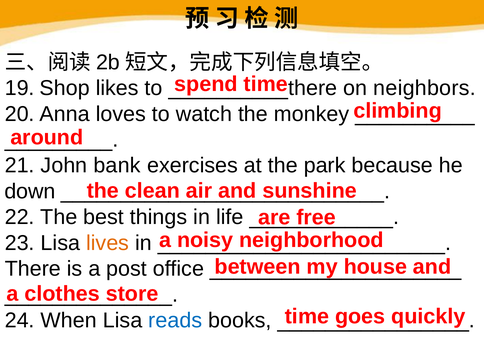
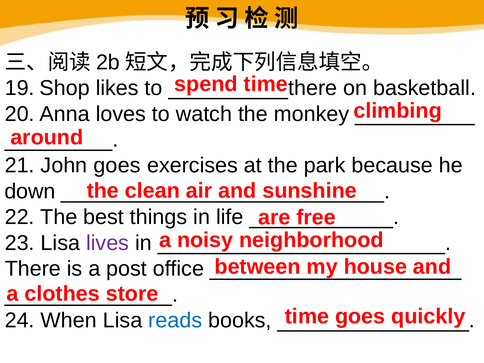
neighbors: neighbors -> basketball (425, 88)
John bank: bank -> goes (117, 166)
lives colour: orange -> purple (108, 243)
